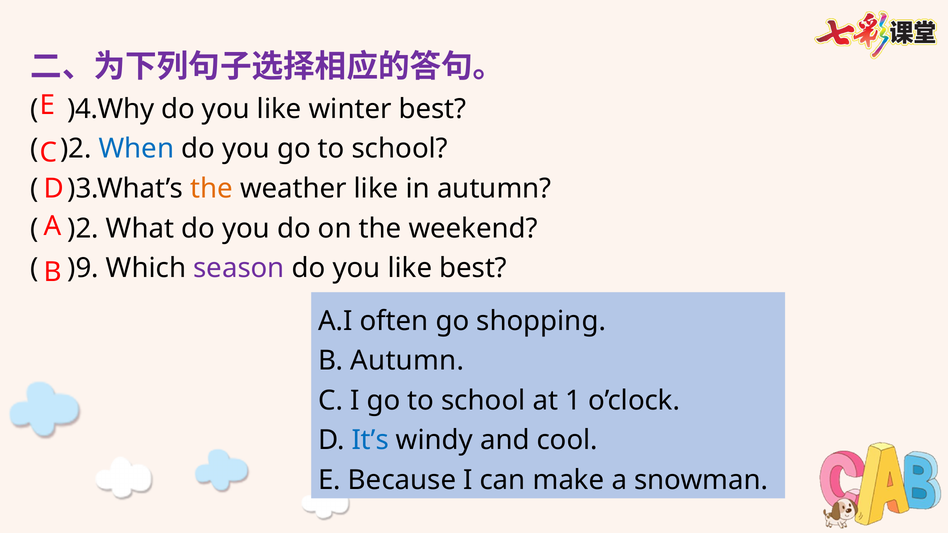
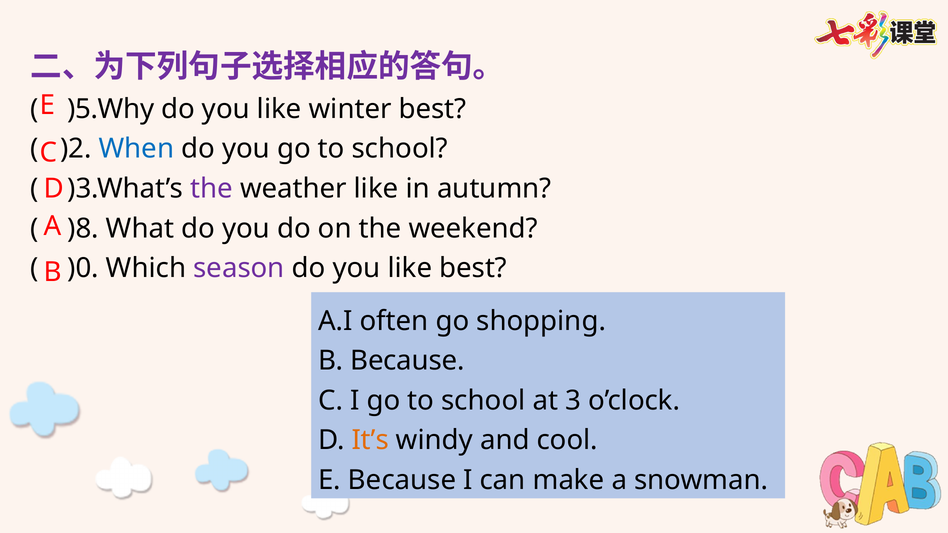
)4.Why: )4.Why -> )5.Why (111, 109)
the colour: orange -> purple (212, 189)
)2: )2 -> )8 (83, 228)
)9: )9 -> )0 (83, 268)
B Autumn: Autumn -> Because (407, 361)
1: 1 -> 3 (573, 401)
It’s colour: blue -> orange (370, 441)
